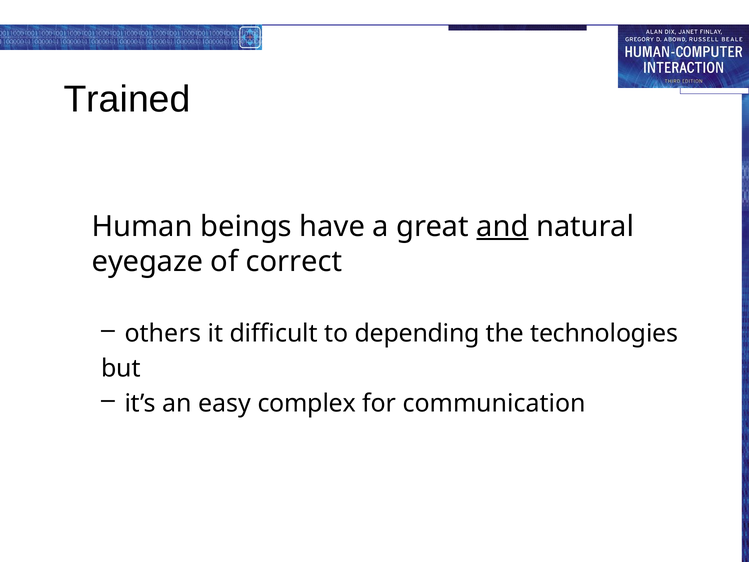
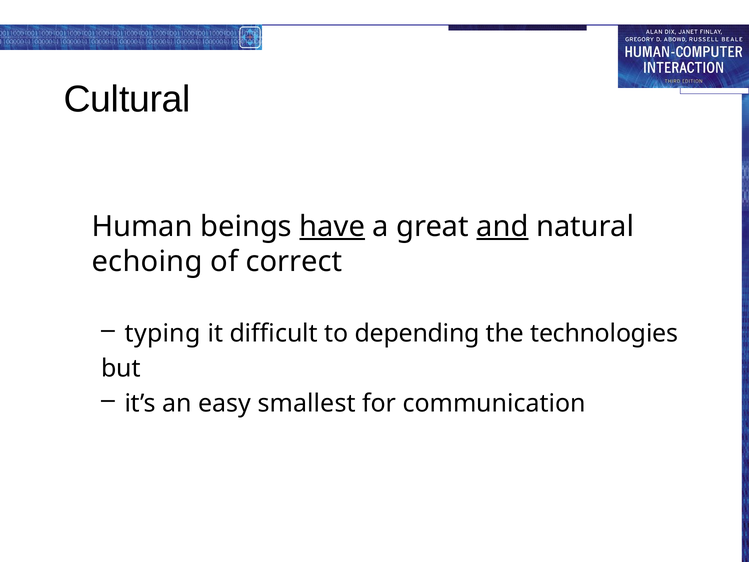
Trained: Trained -> Cultural (127, 99)
have underline: none -> present (332, 226)
eyegaze: eyegaze -> echoing (147, 261)
others: others -> typing (163, 333)
complex: complex -> smallest (307, 403)
